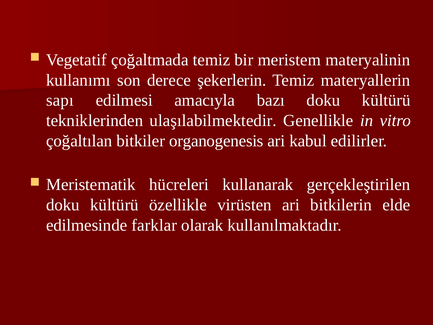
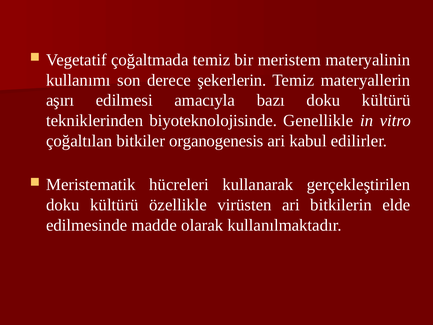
sapı: sapı -> aşırı (60, 100)
ulaşılabilmektedir: ulaşılabilmektedir -> biyoteknolojisinde (213, 121)
farklar: farklar -> madde (154, 225)
